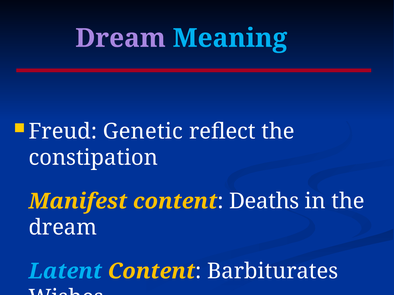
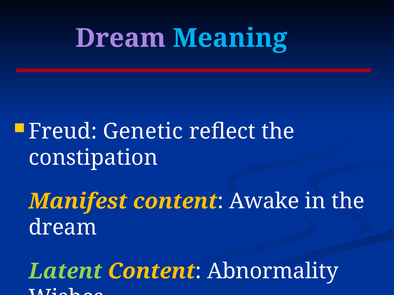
Deaths: Deaths -> Awake (264, 202)
Latent colour: light blue -> light green (65, 272)
Barbiturates: Barbiturates -> Abnormality (273, 272)
